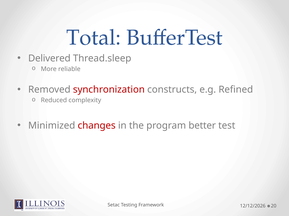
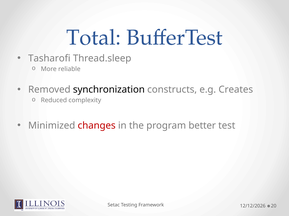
Delivered: Delivered -> Tasharofi (49, 58)
synchronization colour: red -> black (109, 90)
Refined: Refined -> Creates (236, 90)
